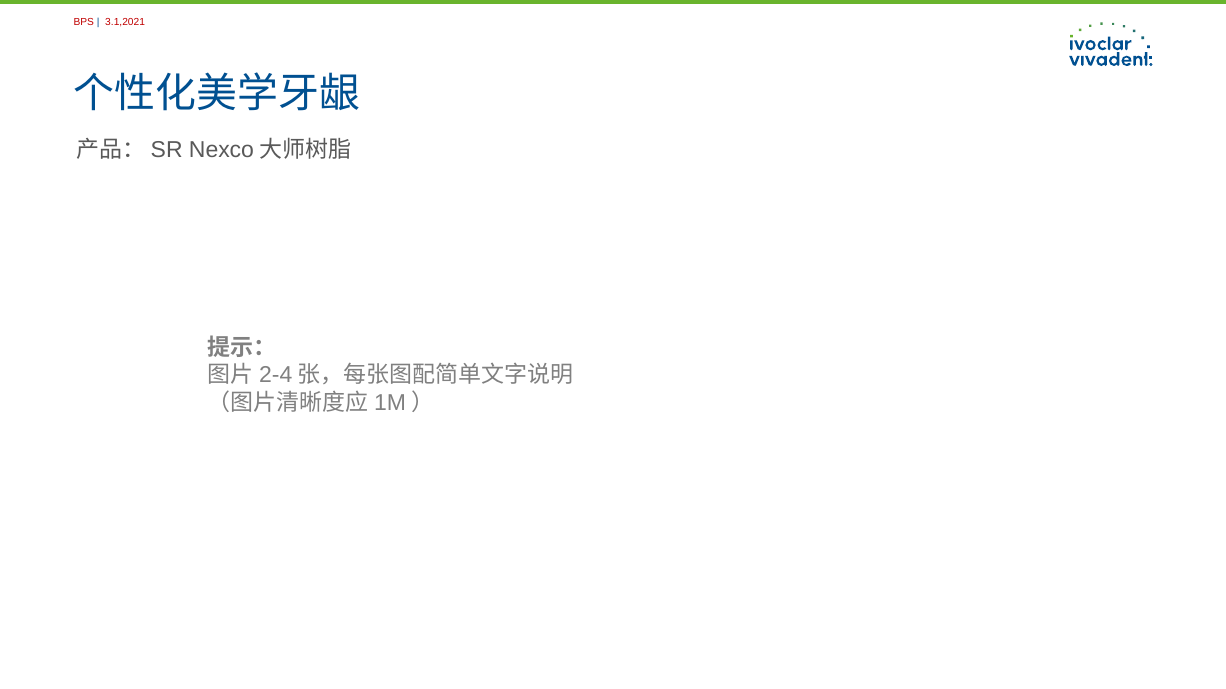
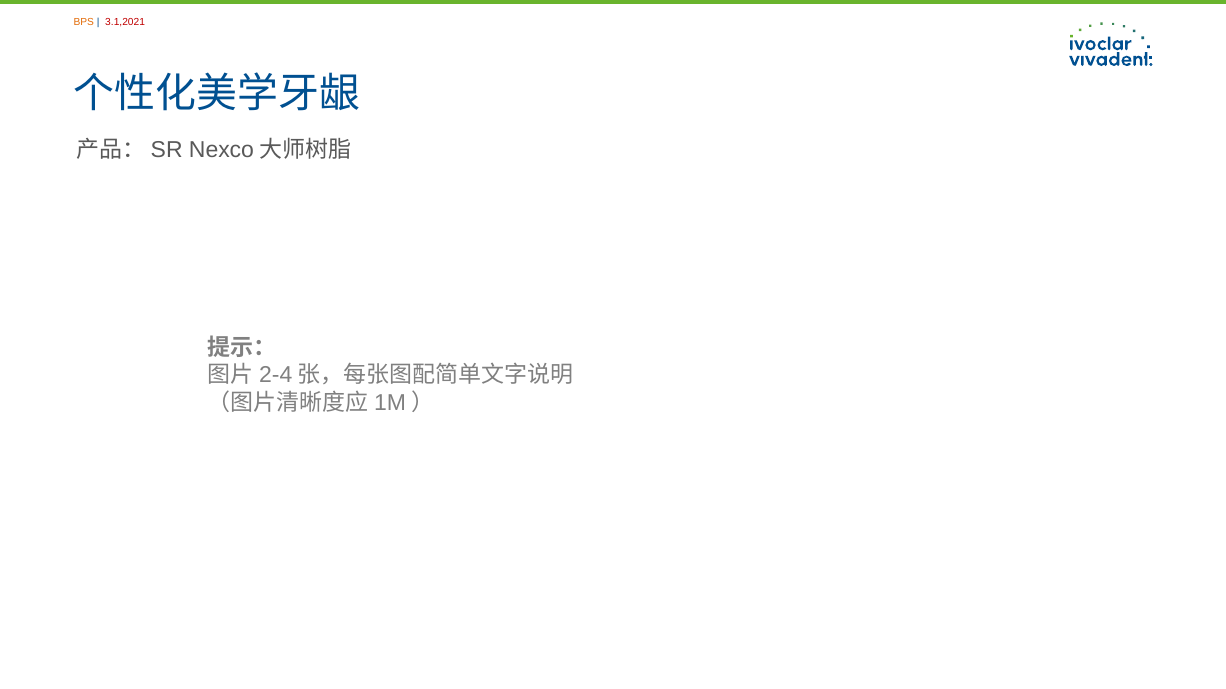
BPS colour: red -> orange (84, 22)
